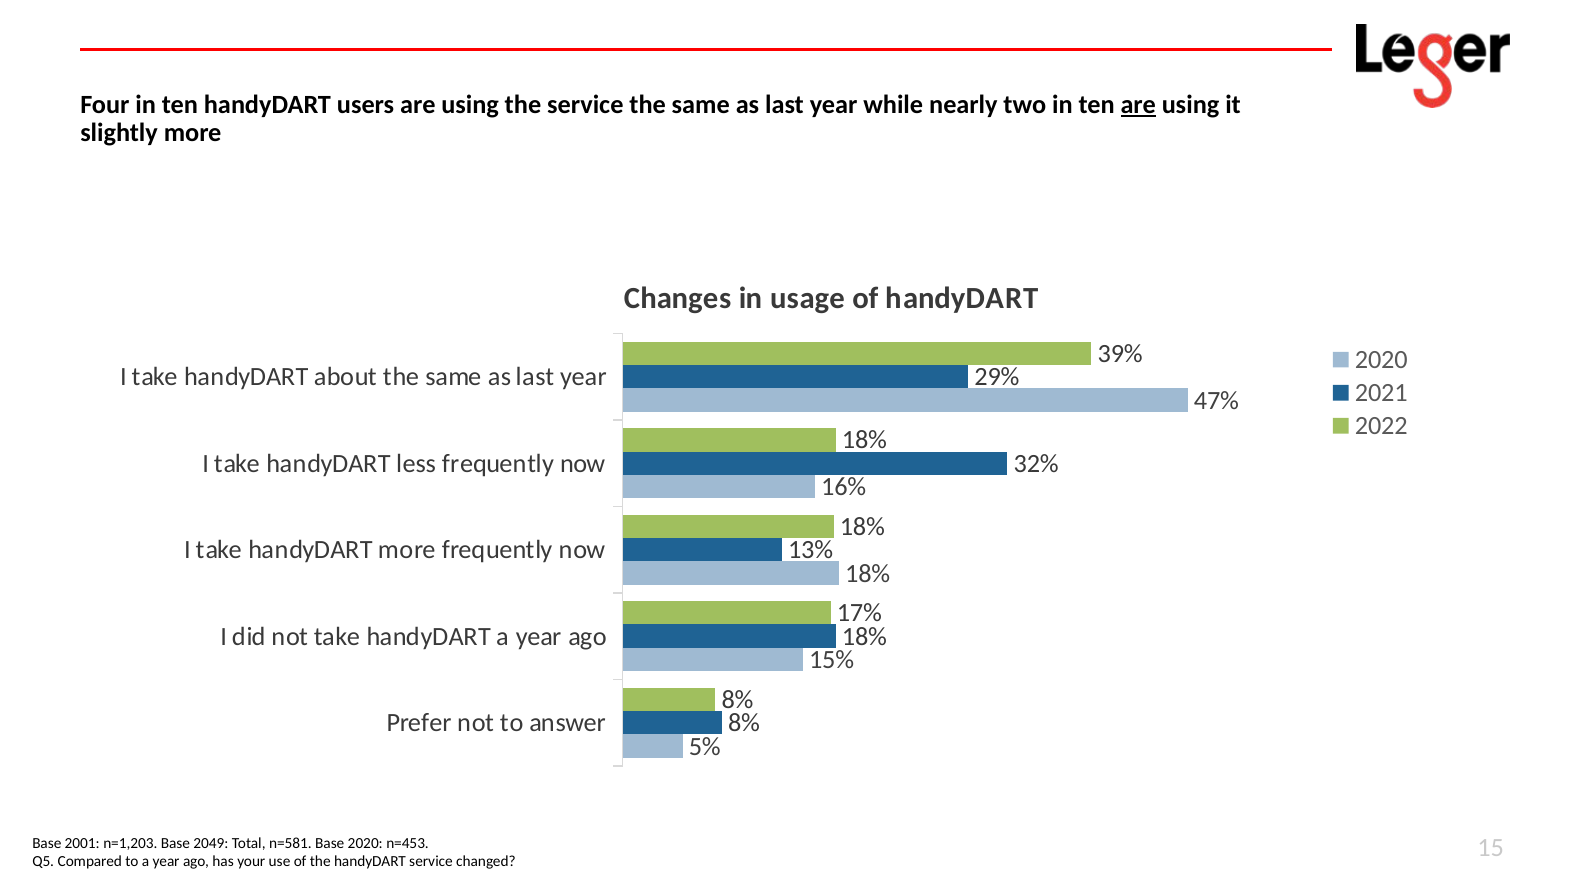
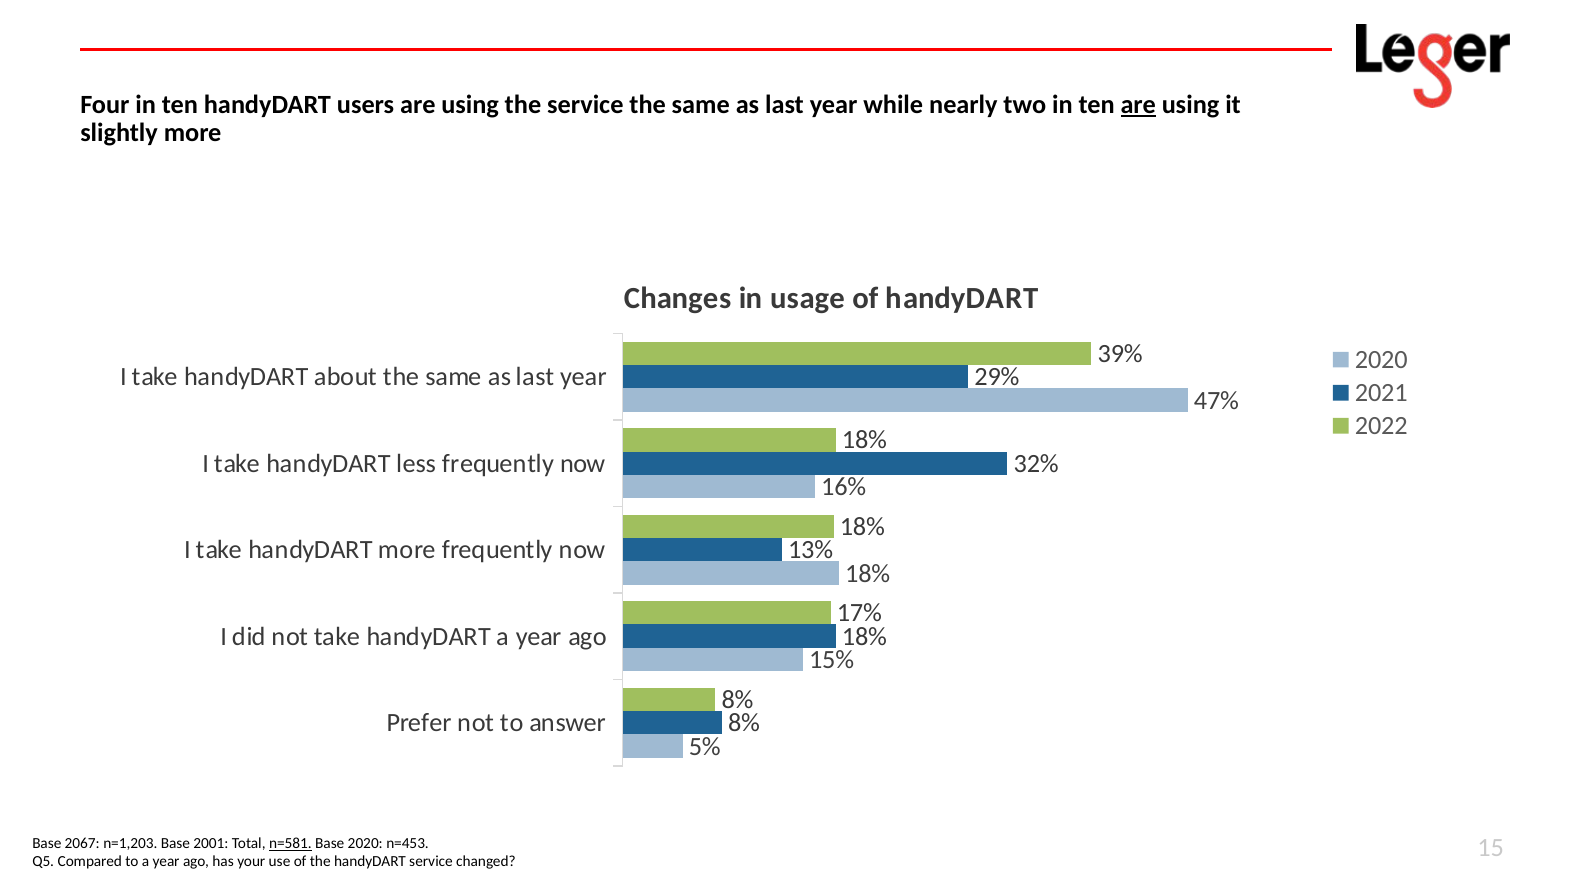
2001: 2001 -> 2067 (82, 844)
2049: 2049 -> 2001 (211, 844)
n=581 underline: none -> present (290, 844)
